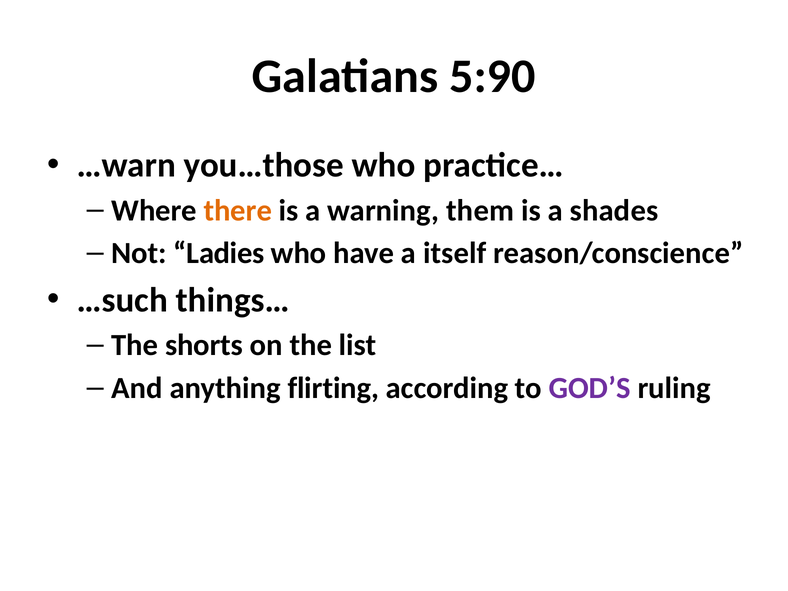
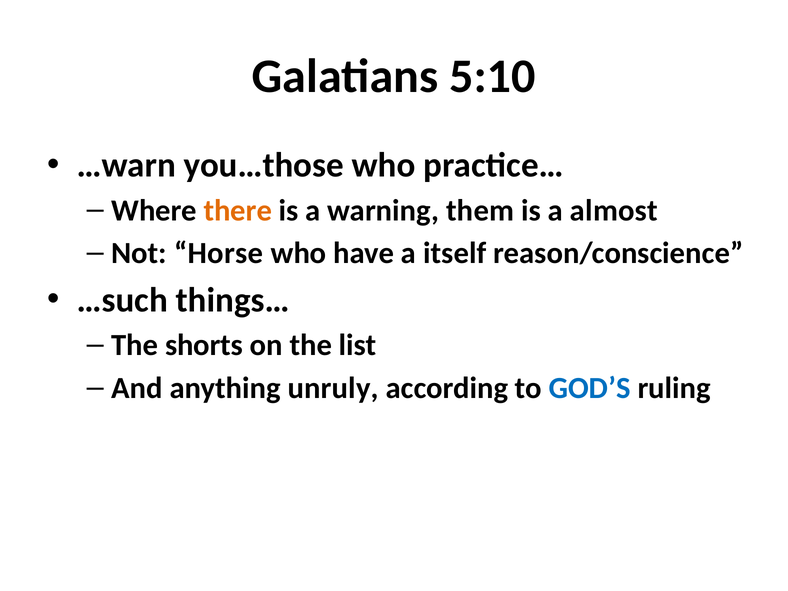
5:90: 5:90 -> 5:10 (492, 76)
shades: shades -> almost (614, 211)
Ladies: Ladies -> Horse (219, 253)
flirting: flirting -> unruly (333, 388)
GOD’S colour: purple -> blue (590, 388)
